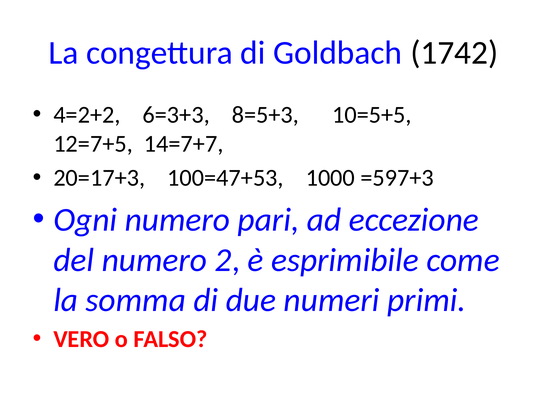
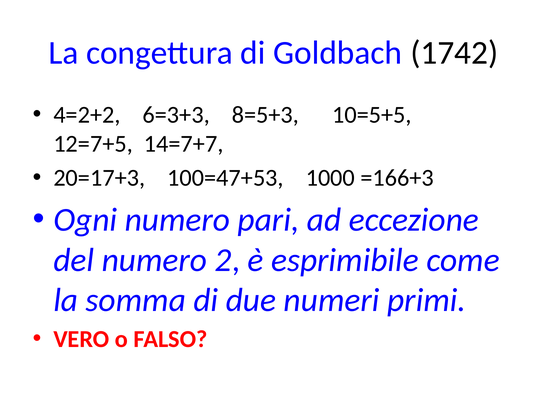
=597+3: =597+3 -> =166+3 (397, 178)
